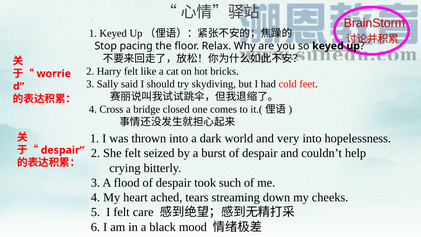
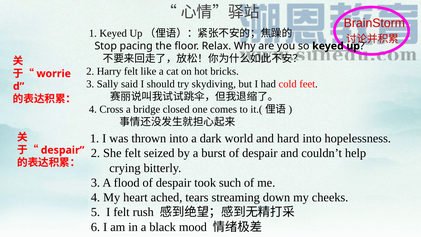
very: very -> hard (288, 138)
care: care -> rush (143, 212)
